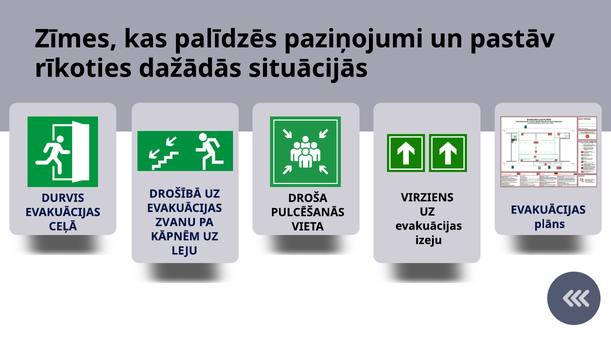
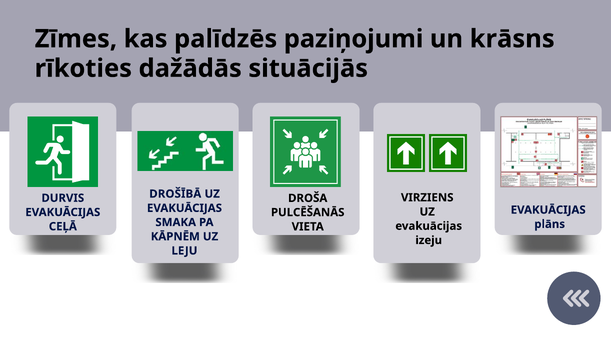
pastāv: pastāv -> krāsns (512, 39)
ZVANU: ZVANU -> SMAKA (176, 222)
